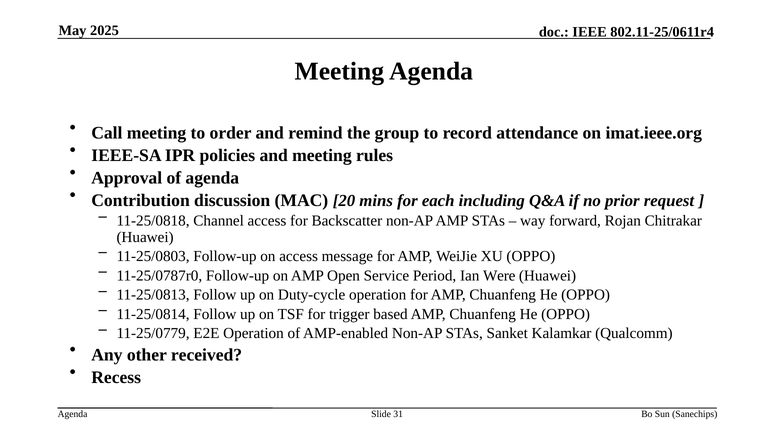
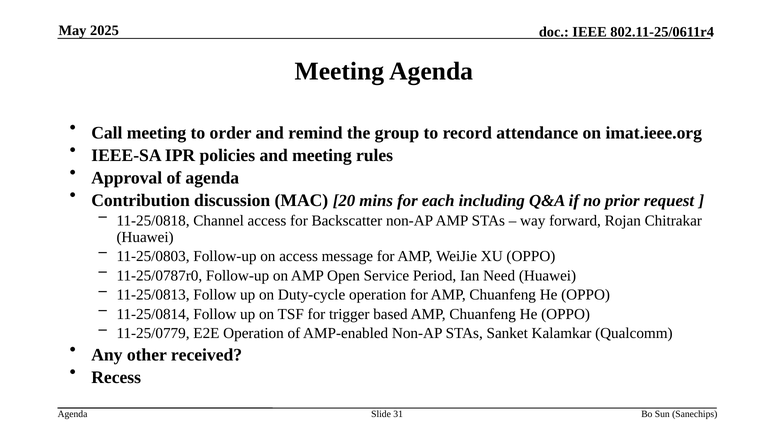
Were: Were -> Need (499, 276)
